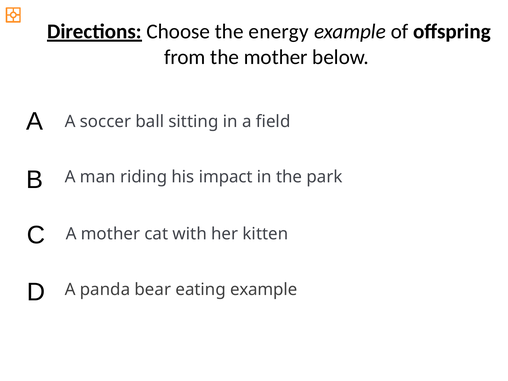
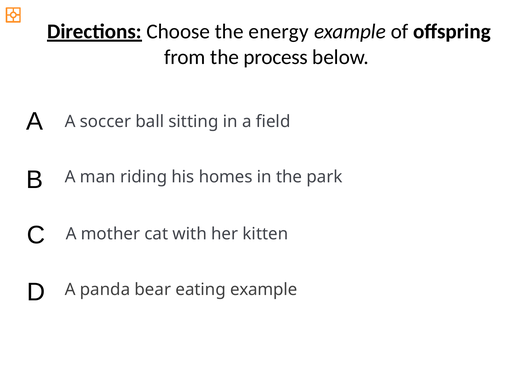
the mother: mother -> process (276, 57)
impact: impact -> homes (226, 177)
